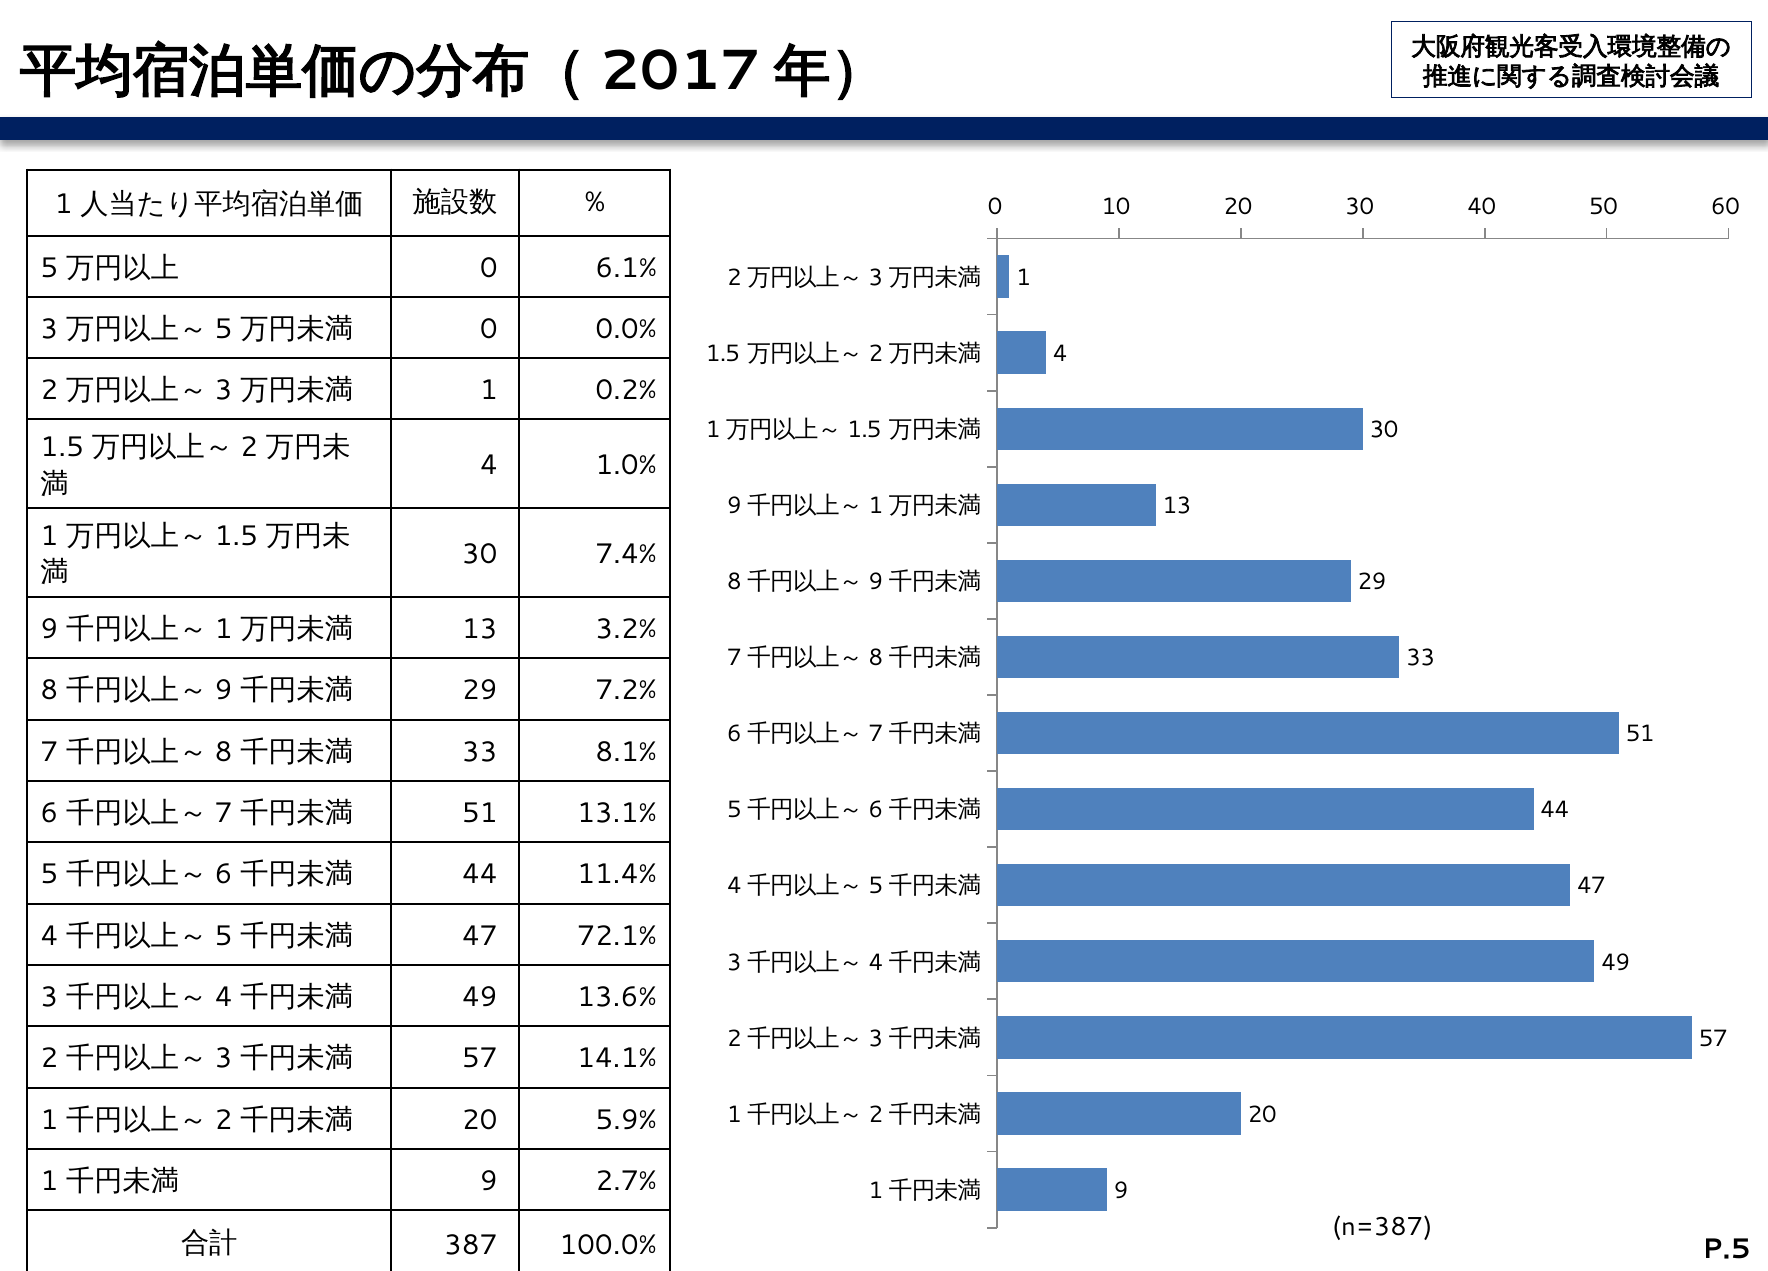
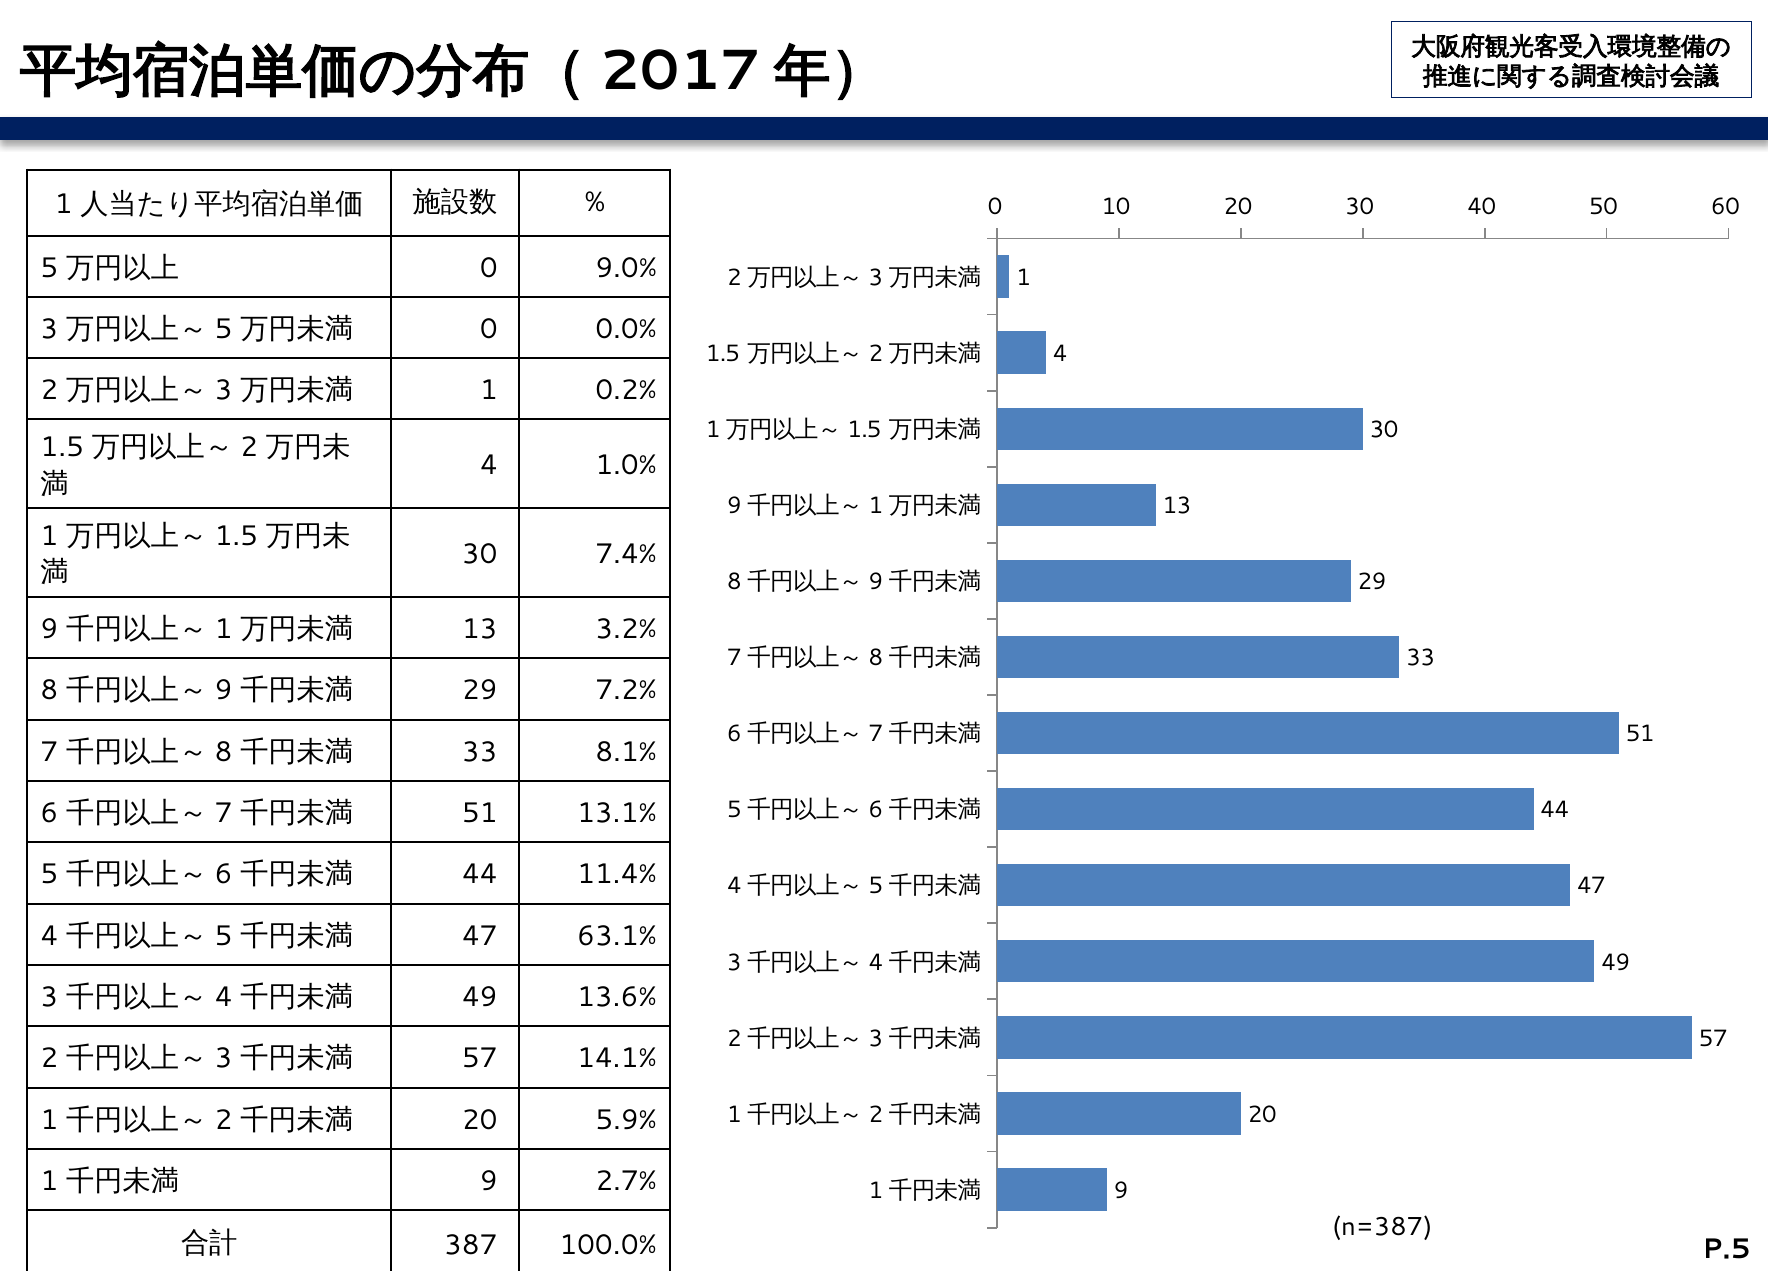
6.1%: 6.1% -> 9.0% (626, 268)
72.1%: 72.1% -> 63.1% (617, 936)
